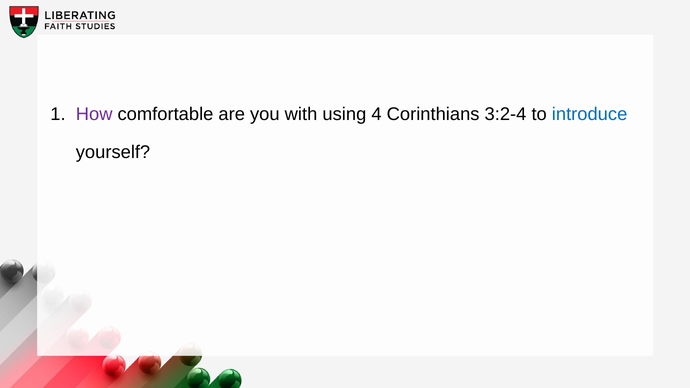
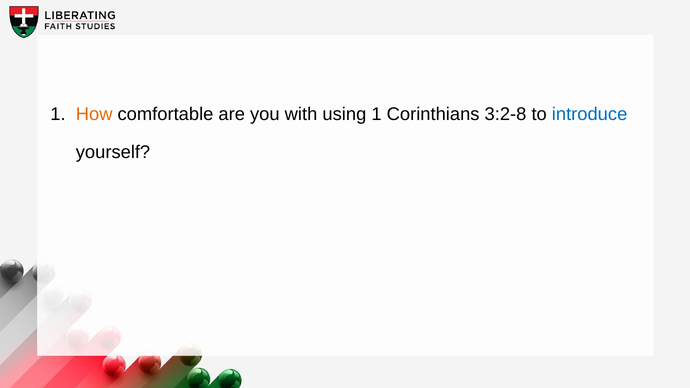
How colour: purple -> orange (94, 114)
using 4: 4 -> 1 (377, 114)
3:2-4: 3:2-4 -> 3:2-8 (505, 114)
